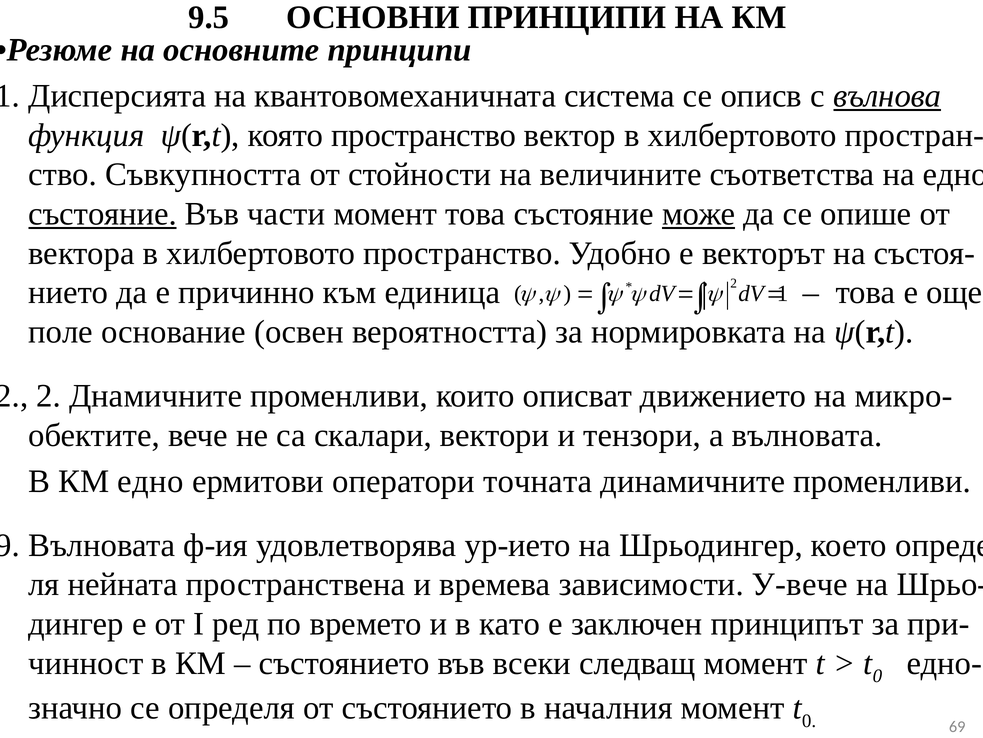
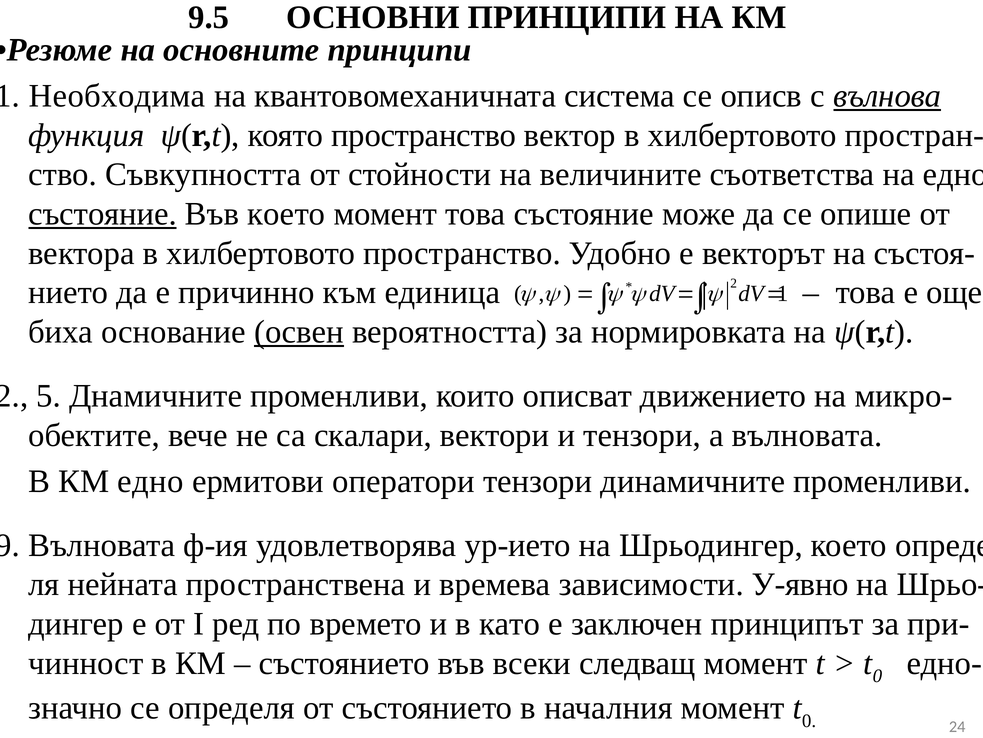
Дисперсията: Дисперсията -> Необходима (117, 96)
Във части: части -> което (286, 214)
може underline: present -> none (699, 214)
поле: поле -> биха (61, 332)
освен underline: none -> present (299, 332)
2: 2 -> 5 (49, 396)
оператори точната: точната -> тензори (538, 481)
У-вече: У-вече -> У-явно (800, 584)
69: 69 -> 24 (957, 726)
